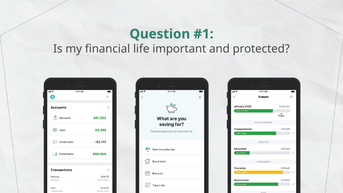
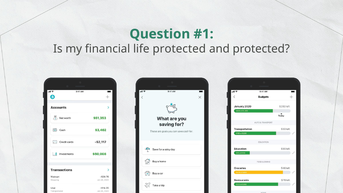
life important: important -> protected (179, 49)
